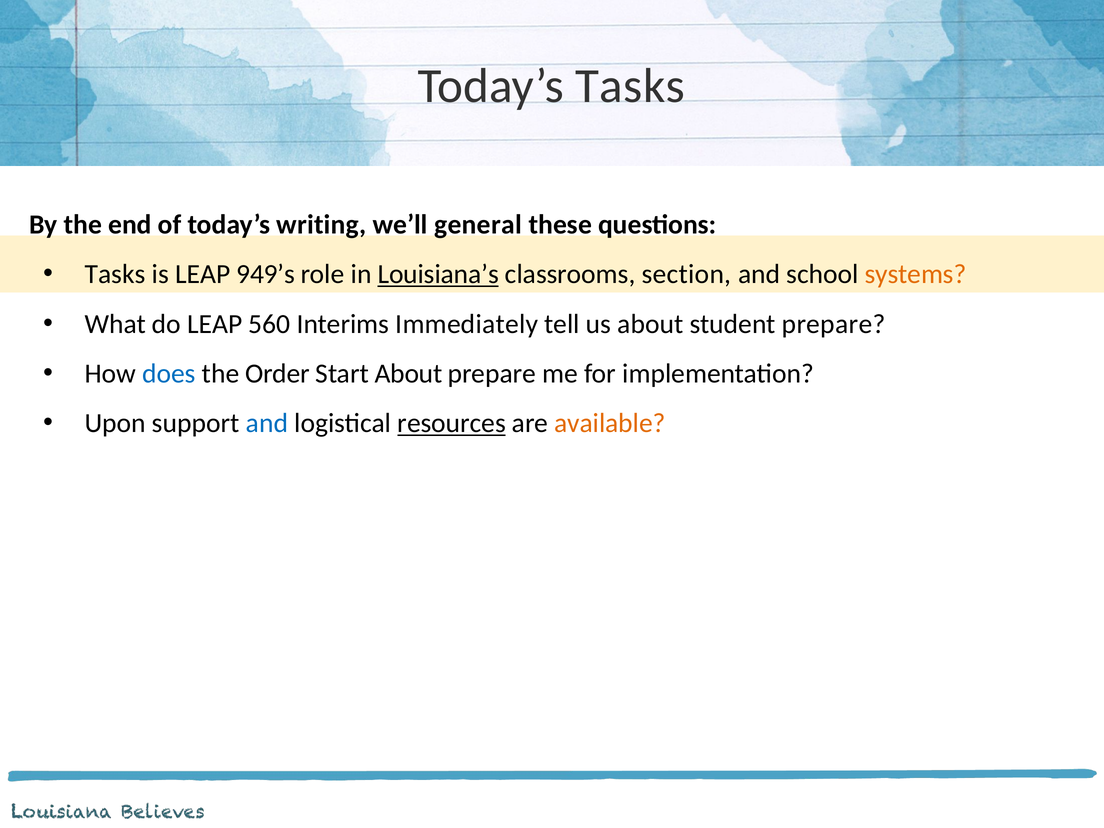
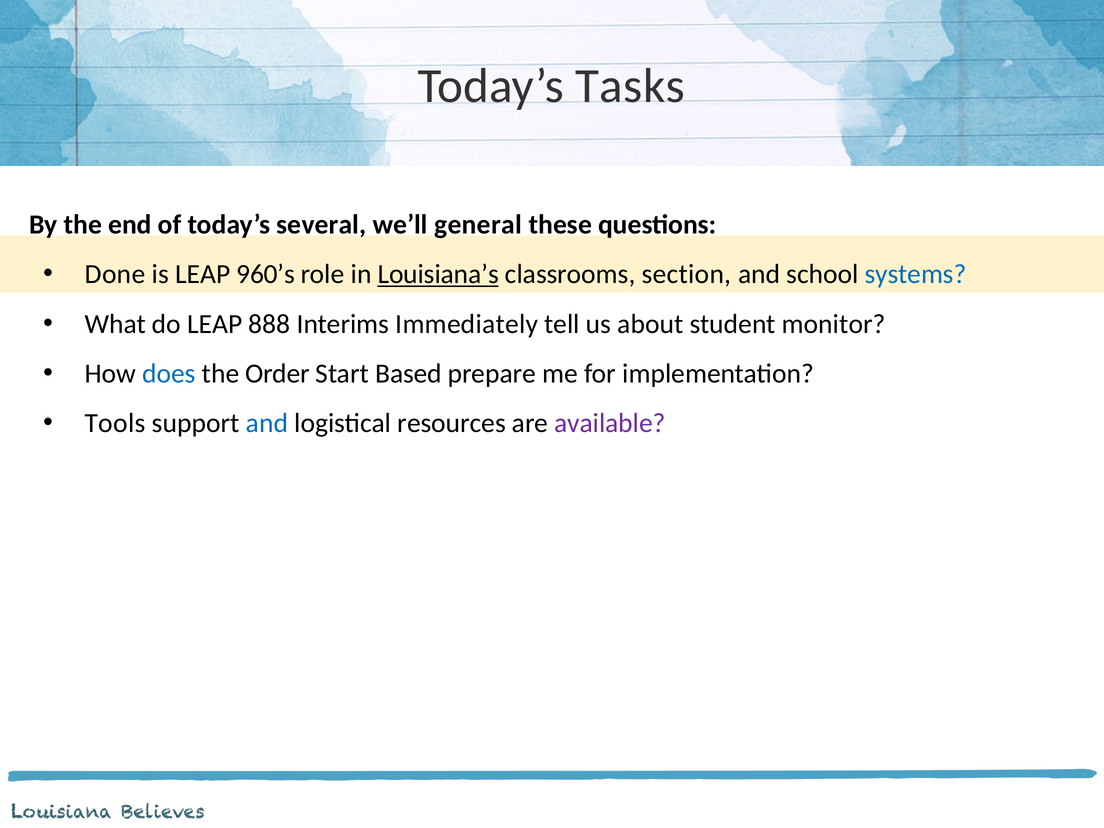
writing: writing -> several (321, 225)
Tasks: Tasks -> Done (115, 274)
949’s: 949’s -> 960’s (266, 274)
systems colour: orange -> blue (916, 274)
560: 560 -> 888 (269, 324)
student prepare: prepare -> monitor (834, 324)
Start About: About -> Based (408, 374)
Upon: Upon -> Tools (115, 423)
resources underline: present -> none (452, 423)
available colour: orange -> purple (610, 423)
